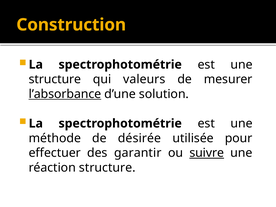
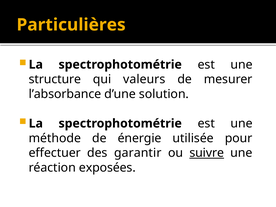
Construction: Construction -> Particulières (71, 25)
l’absorbance underline: present -> none (65, 94)
désirée: désirée -> énergie (140, 138)
réaction structure: structure -> exposées (107, 168)
